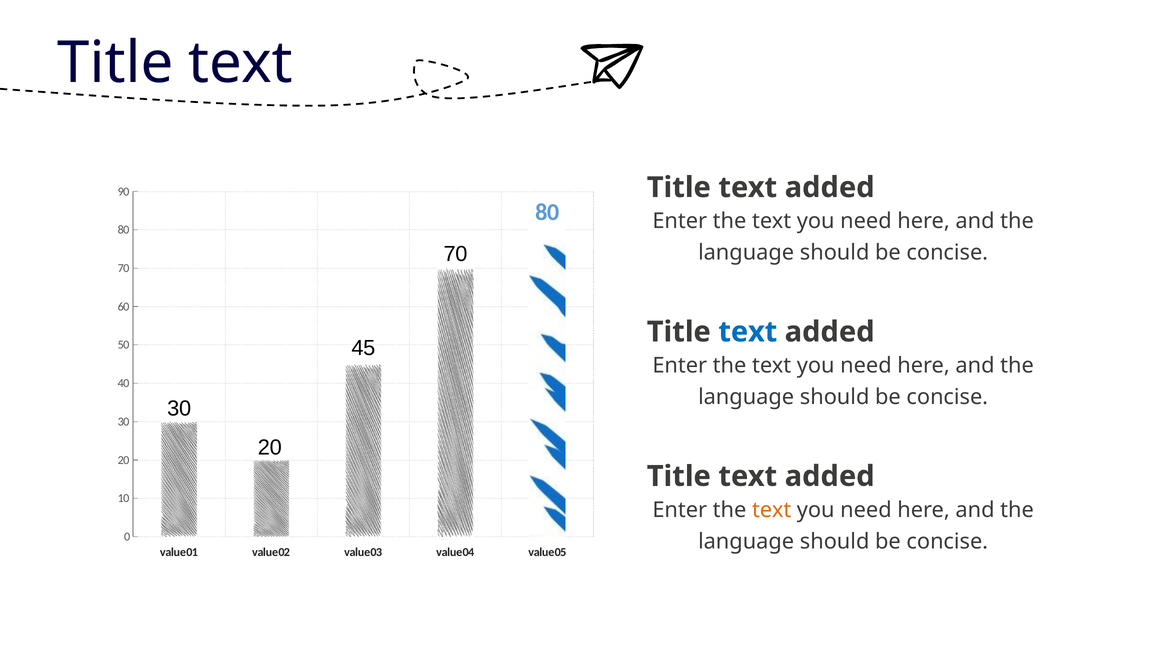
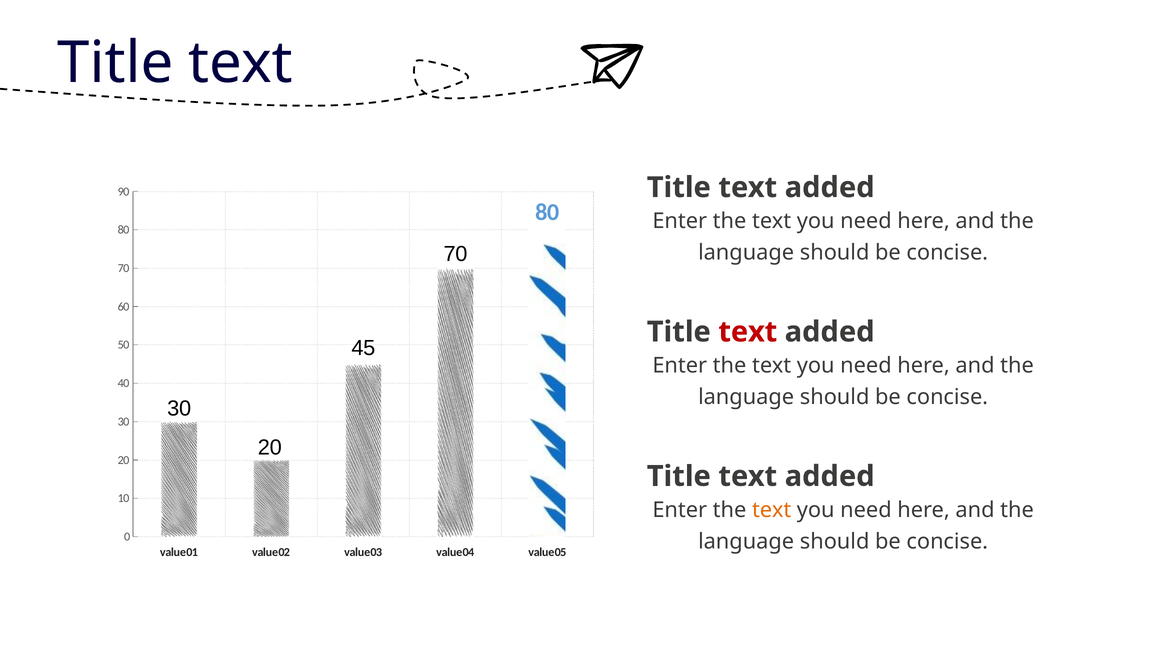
text colour: blue -> red (748, 332)
